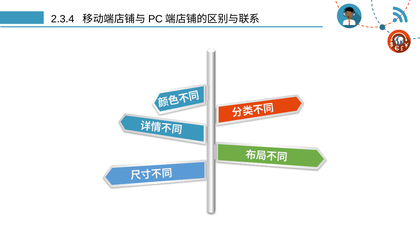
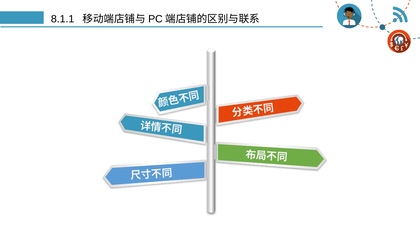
2.3.4: 2.3.4 -> 8.1.1 (63, 19)
